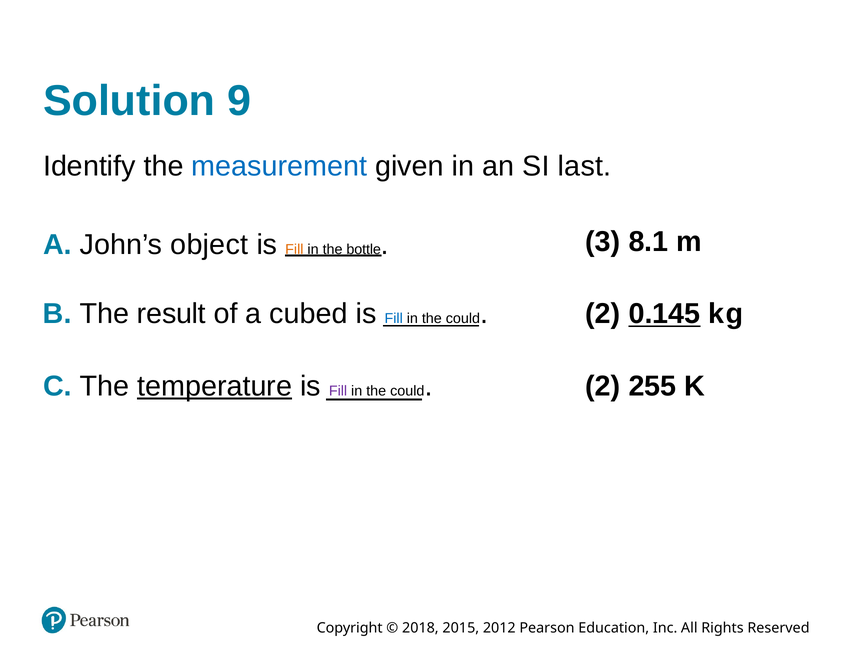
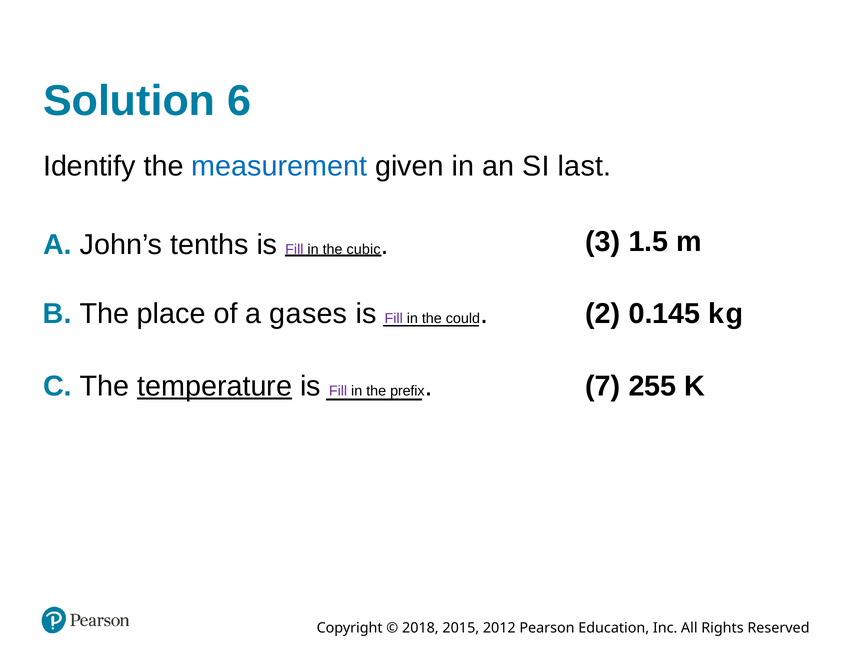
9: 9 -> 6 (239, 101)
object: object -> tenths (209, 245)
Fill colour: orange -> purple (294, 250)
bottle: bottle -> cubic (364, 250)
8.1: 8.1 -> 1.5 (648, 242)
result: result -> place (171, 314)
cubed: cubed -> gases (308, 314)
Fill colour: blue -> purple (394, 318)
0.145 underline: present -> none (664, 314)
could: could -> prefix (407, 390)
2: 2 -> 7 (603, 386)
